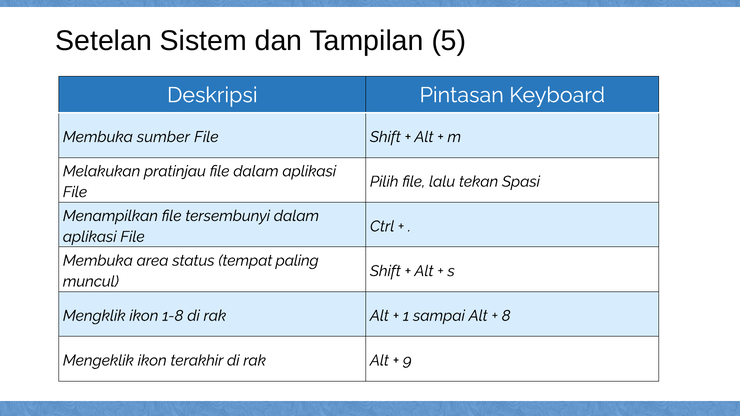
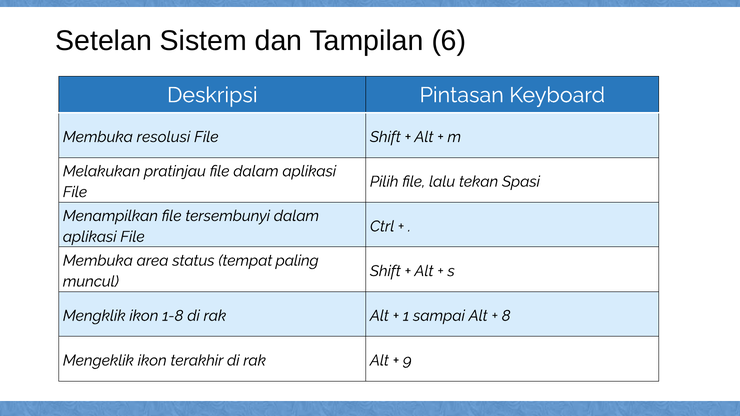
5: 5 -> 6 (449, 41)
sumber: sumber -> resolusi (163, 137)
